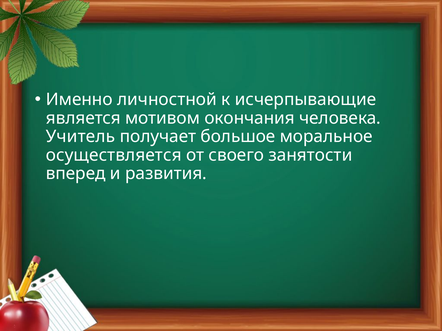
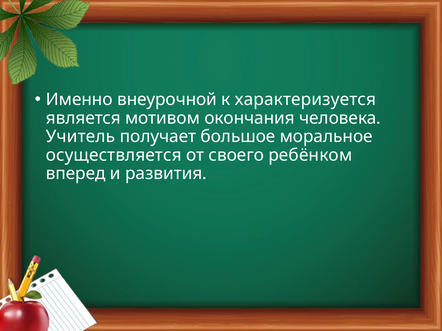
личностной: личностной -> внеурочной (167, 100)
исчерпывающие: исчерпывающие -> характеризуется (305, 100)
занятости: занятости -> ребёнком (310, 155)
